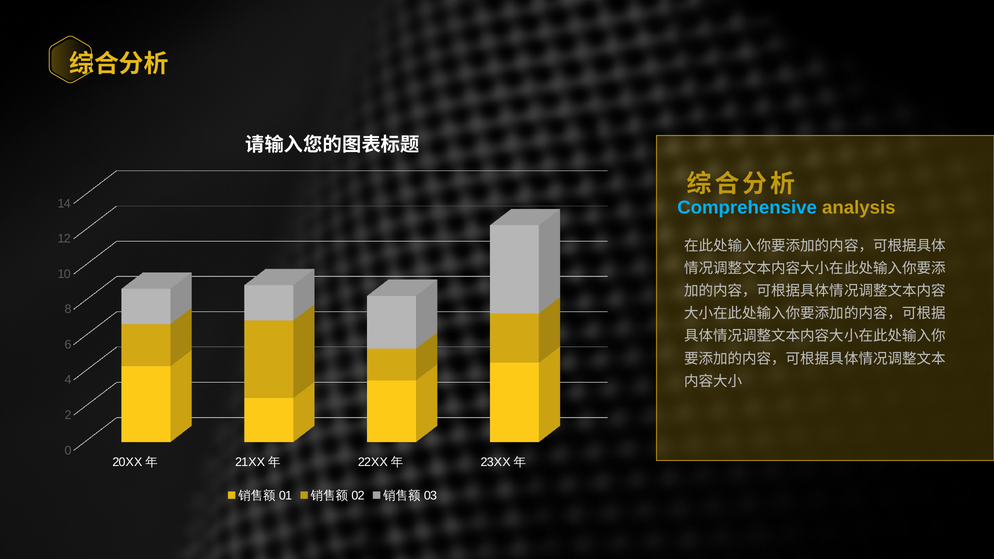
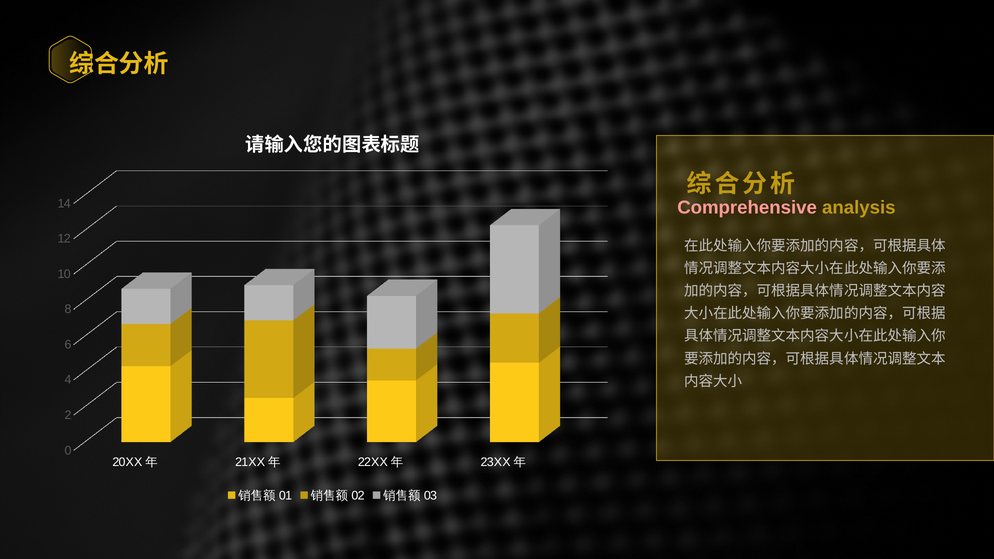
Comprehensive colour: light blue -> pink (747, 208)
